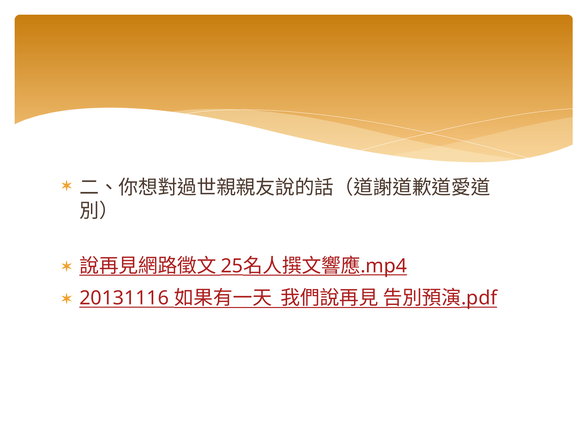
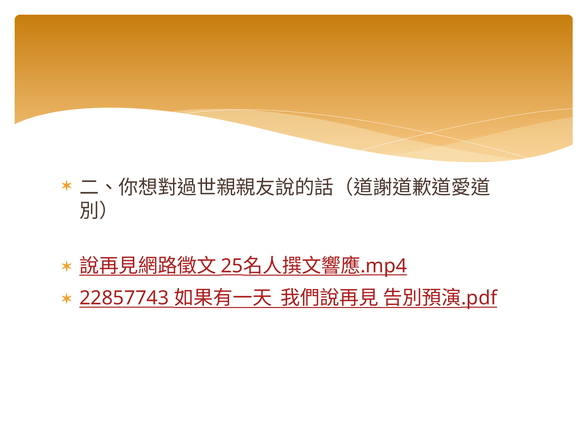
20131116: 20131116 -> 22857743 (124, 298)
